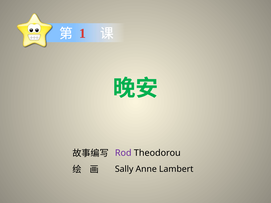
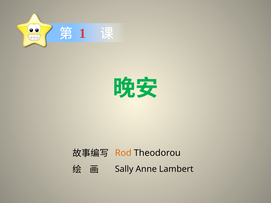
Rod colour: purple -> orange (123, 153)
